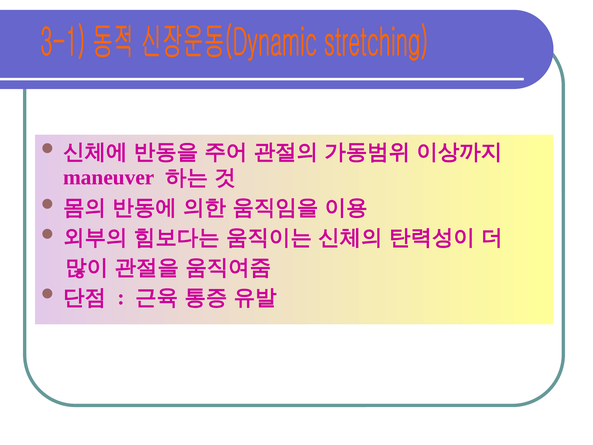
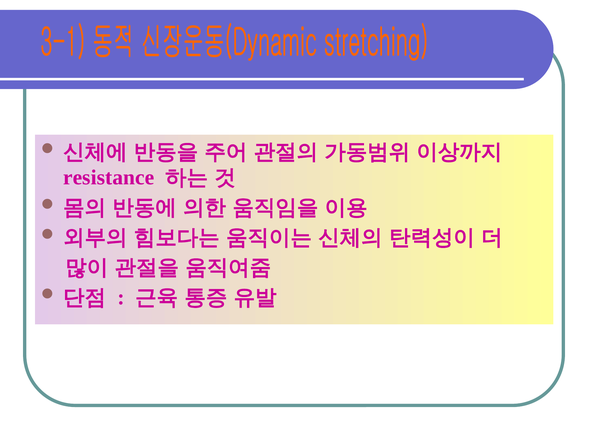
maneuver: maneuver -> resistance (109, 177)
